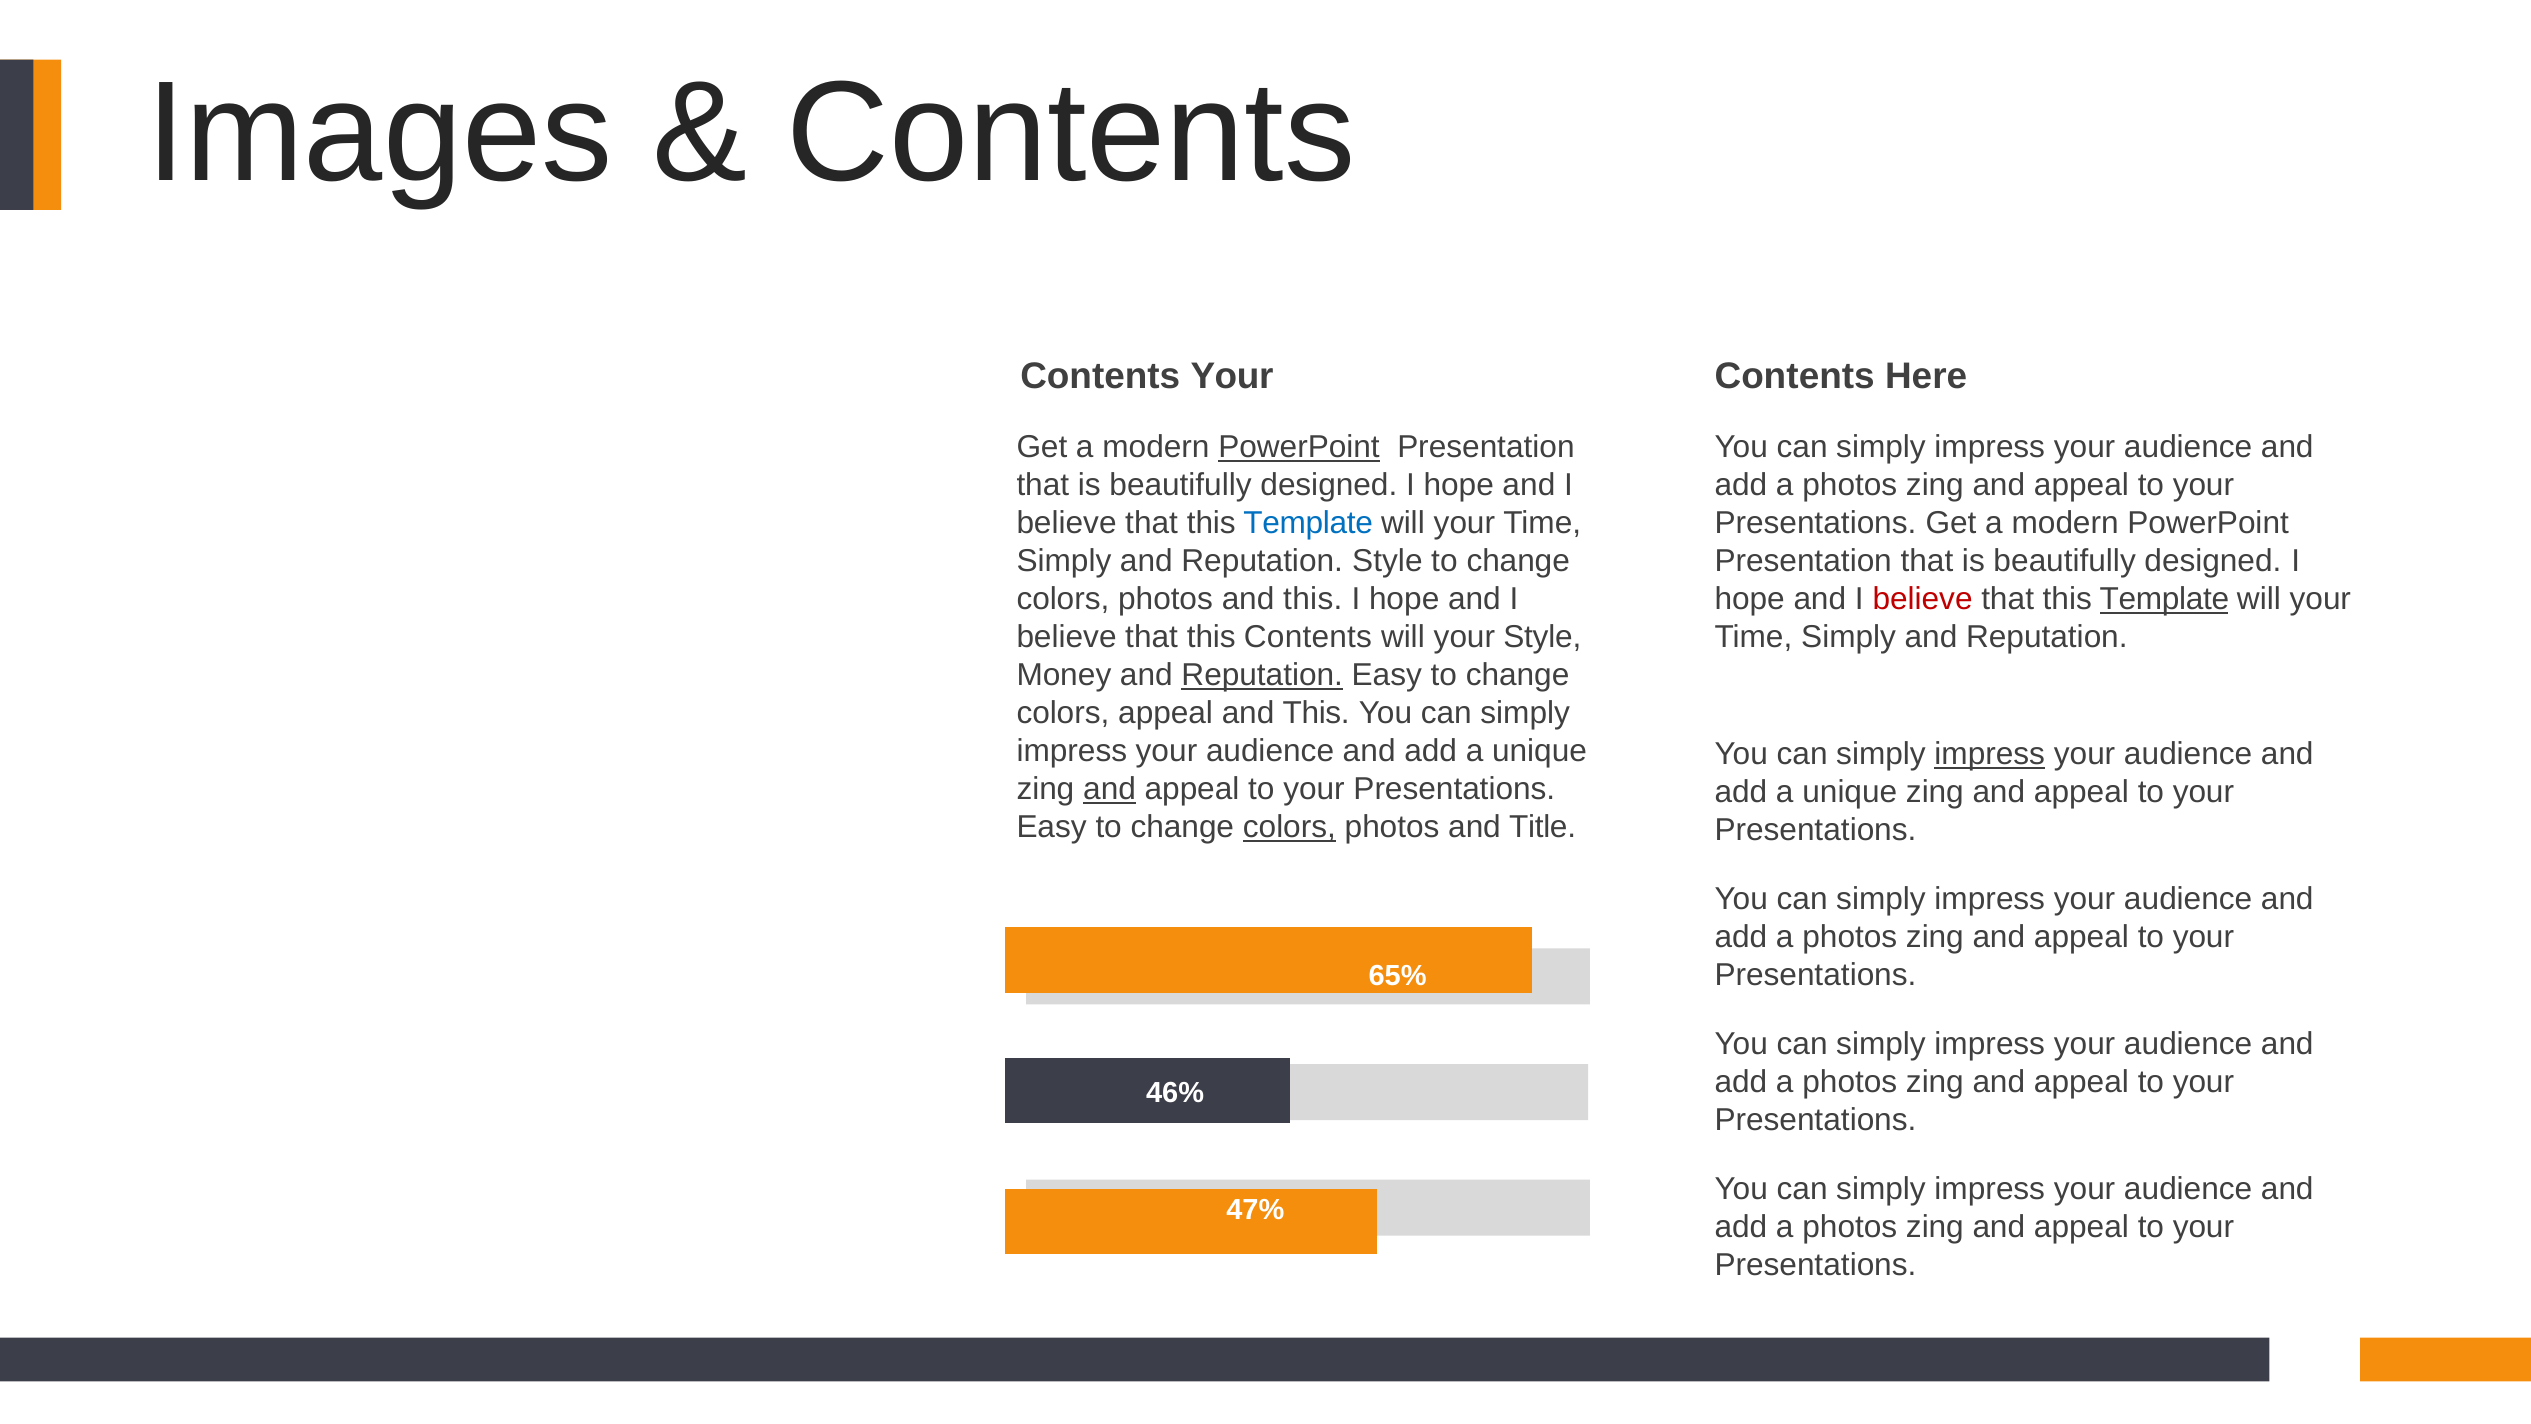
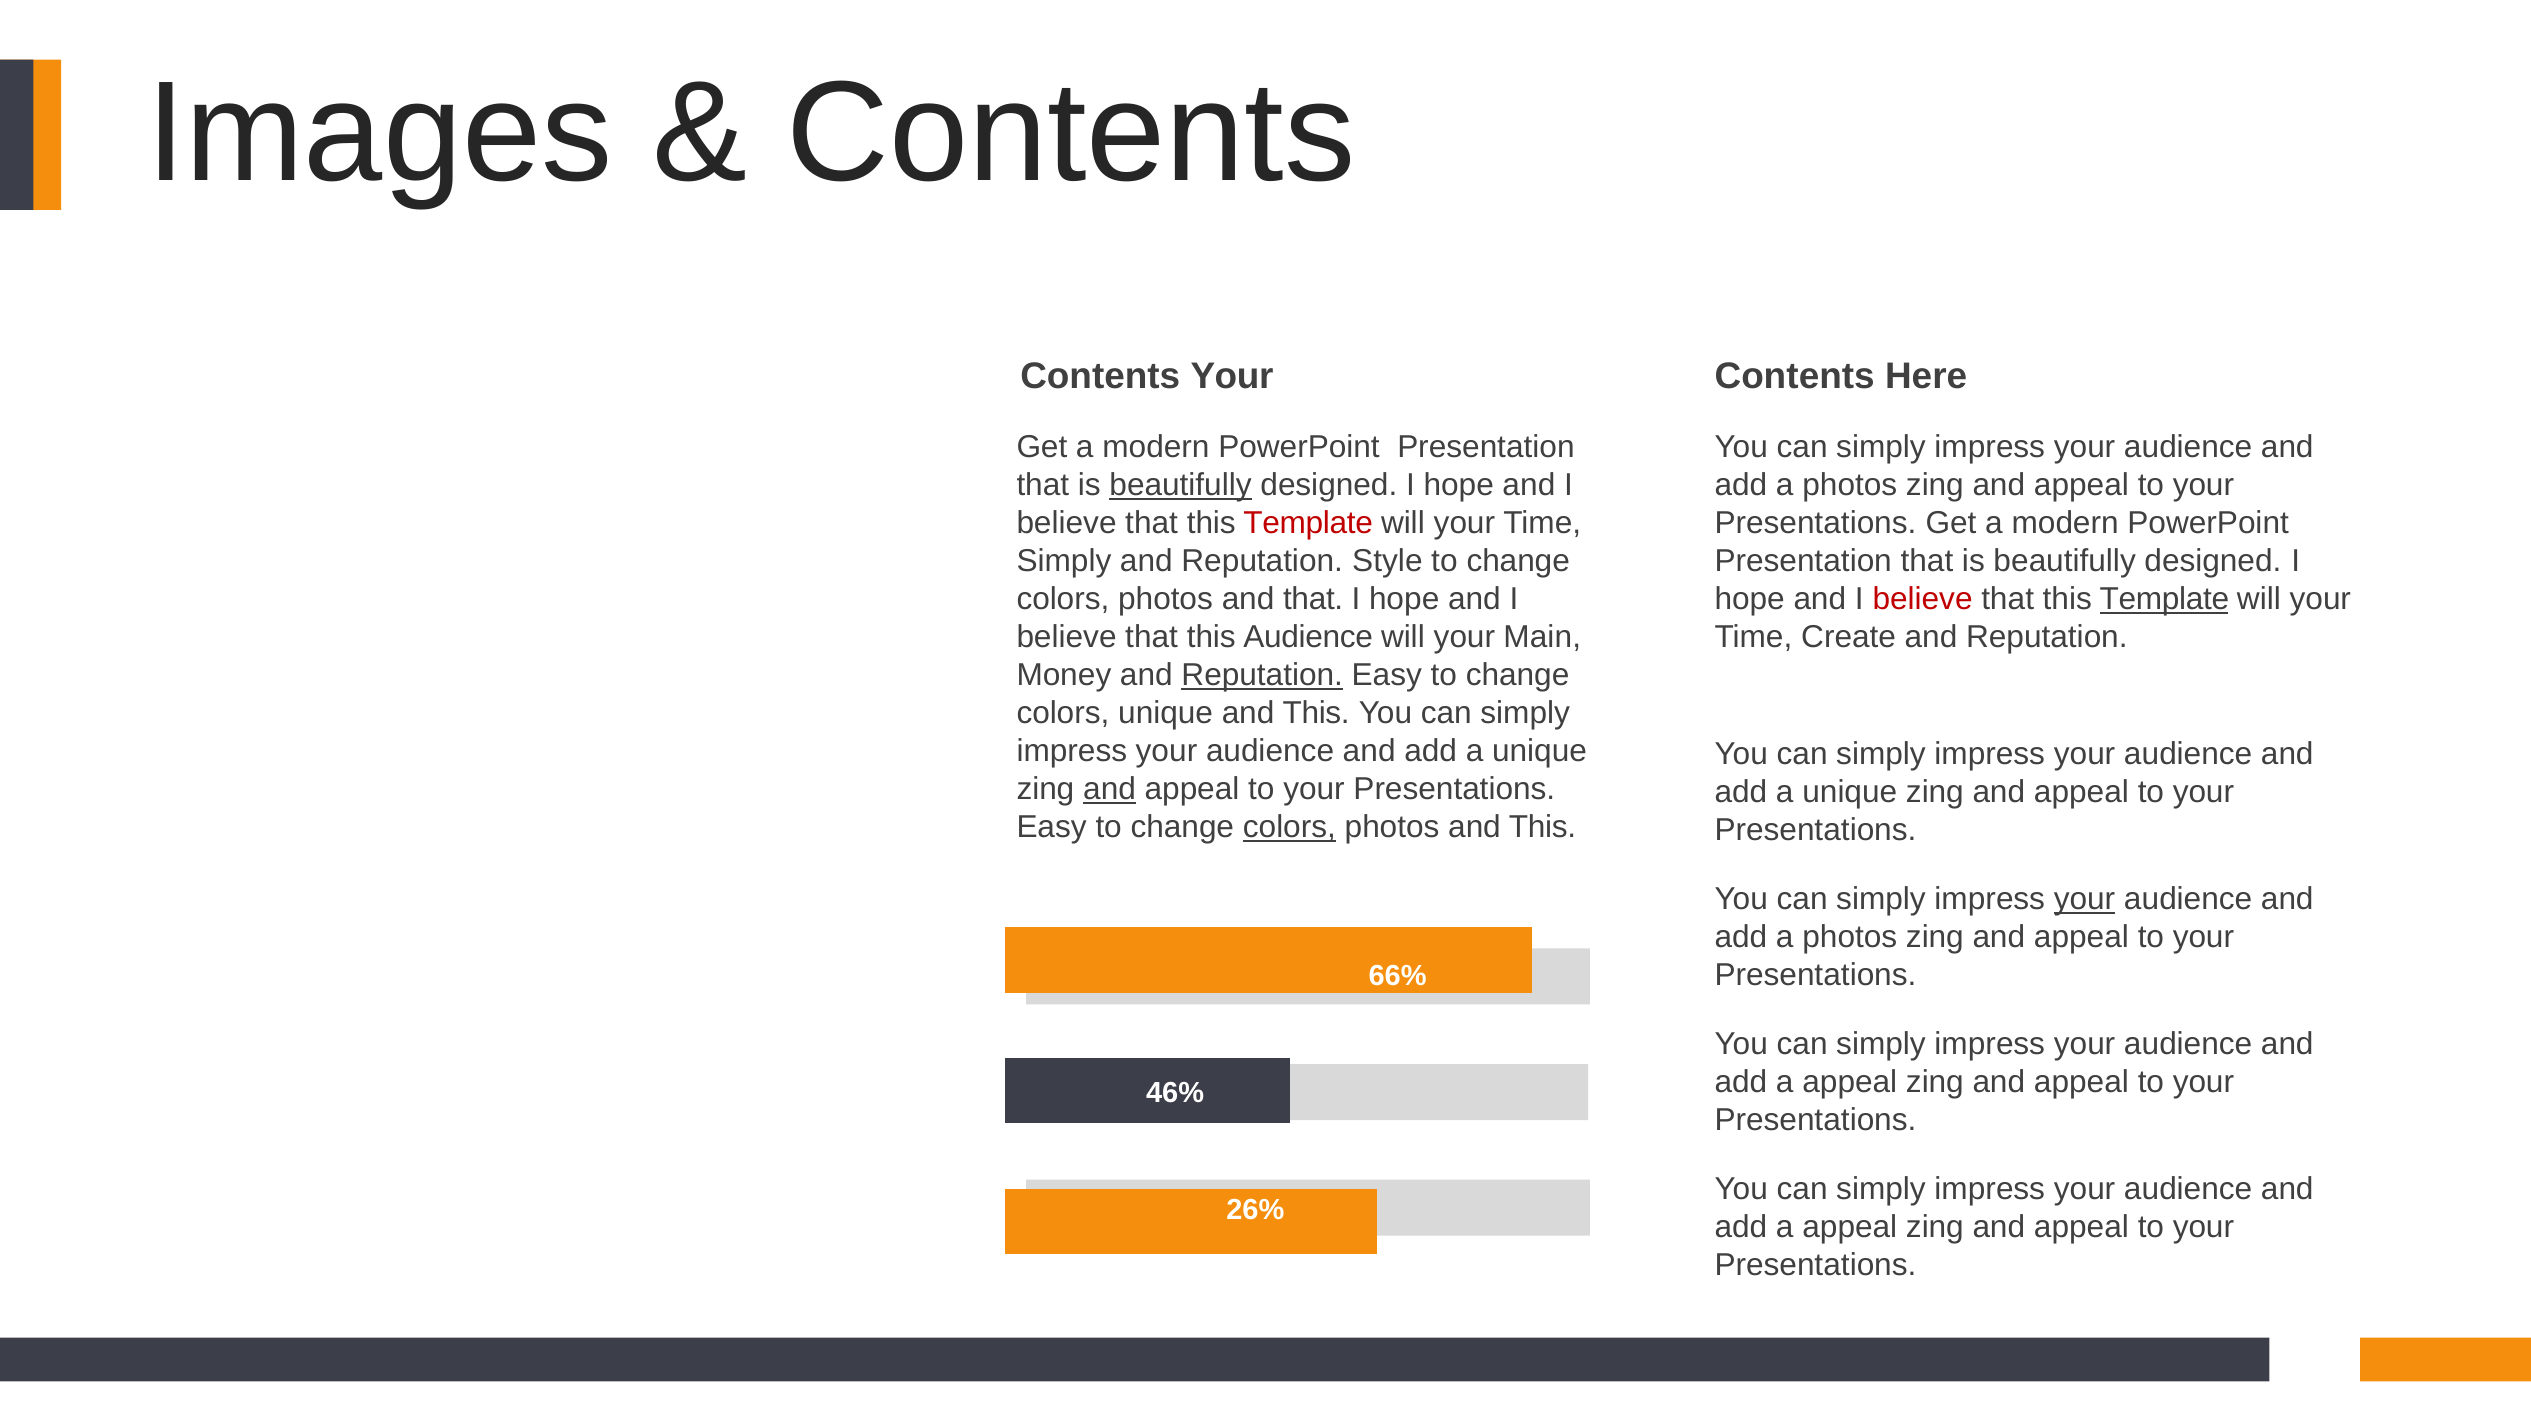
PowerPoint underline: present -> none (1299, 447)
beautifully underline: none -> present (1181, 485)
Template colour: blue -> red (1308, 523)
photos and this: this -> that (1313, 599)
this Contents: Contents -> Audience (1308, 637)
your Style: Style -> Main (1542, 637)
Simply: Simply -> Create (1849, 637)
colors appeal: appeal -> unique (1166, 713)
impress underline: present -> none (1990, 754)
photos and Title: Title -> This (1543, 827)
your underline: none -> present (2085, 899)
65%: 65% -> 66% (1398, 976)
photos: photos -> appeal (1850, 1082)
47%: 47% -> 26% (1255, 1209)
photos: photos -> appeal (1850, 1227)
